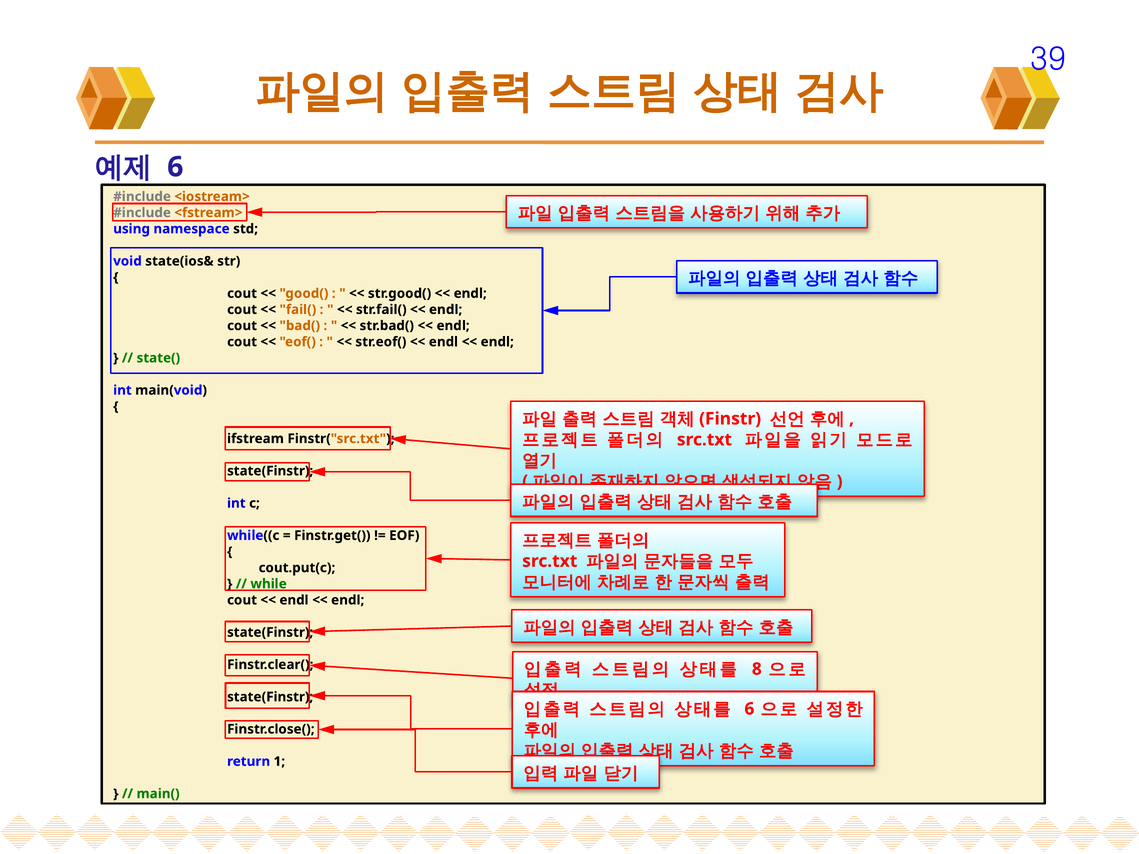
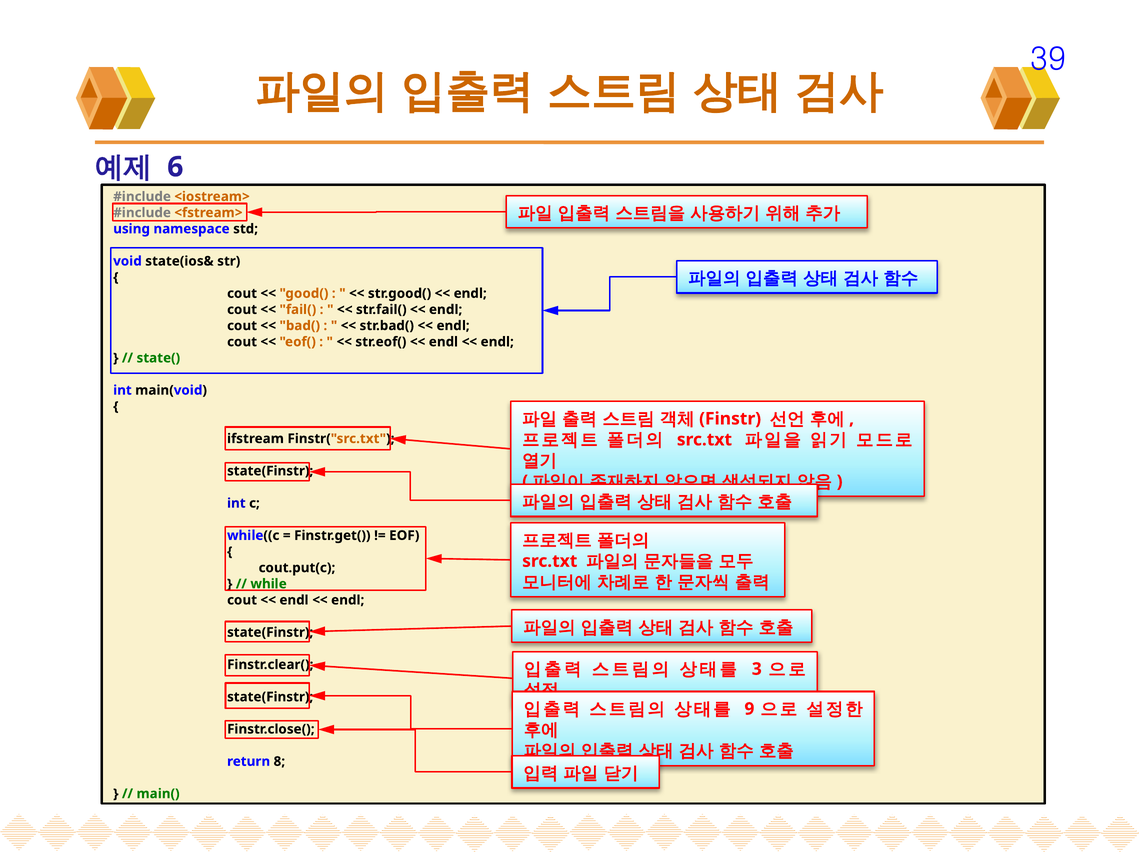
8: 8 -> 3 (757, 669)
6: 6 -> 9 (749, 709)
1: 1 -> 8 (279, 762)
